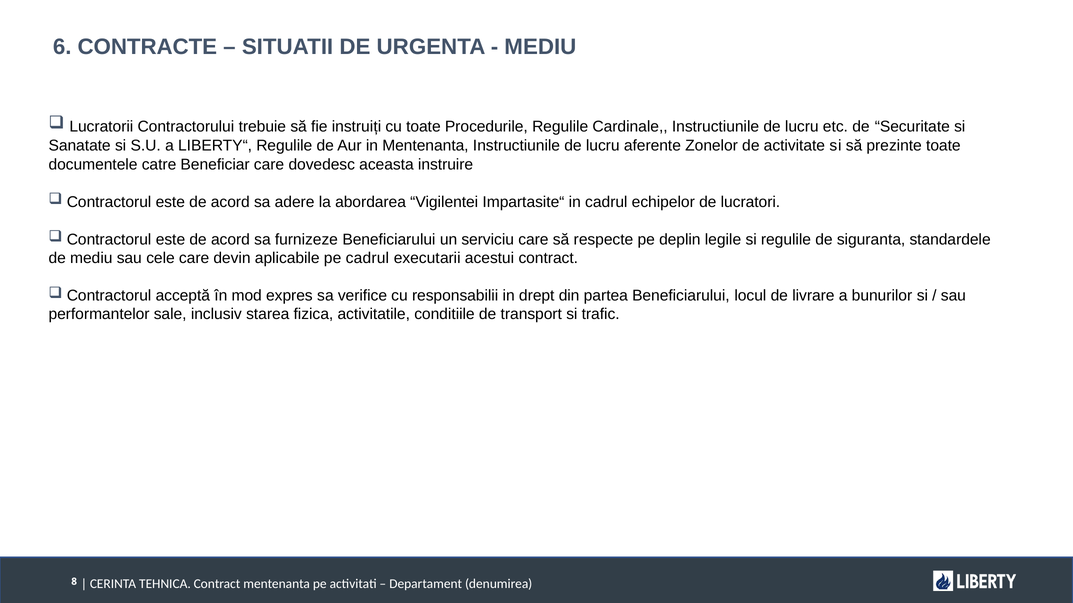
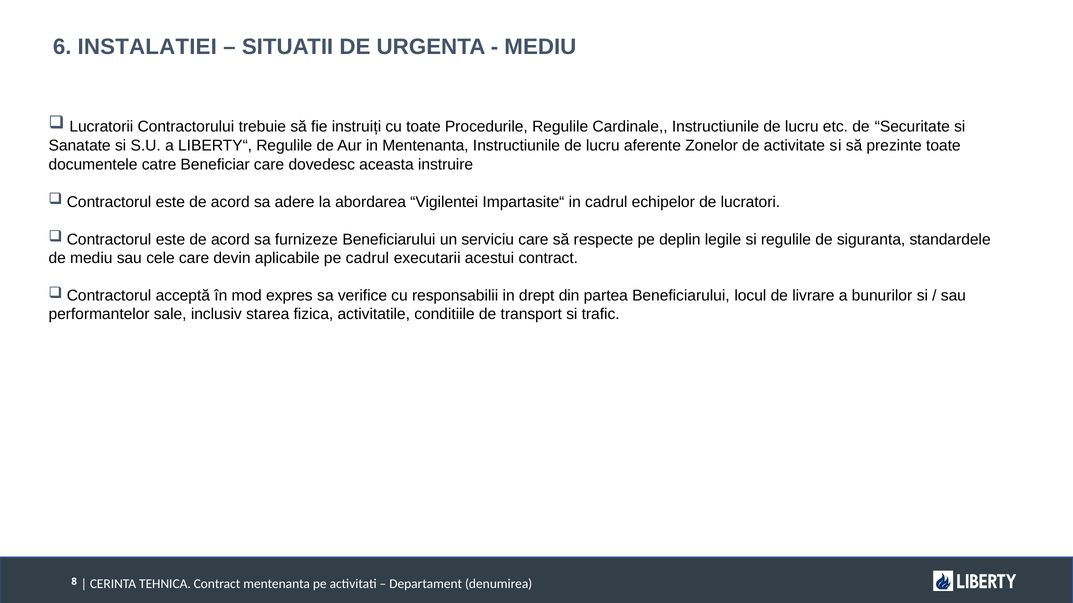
CONTRACTE: CONTRACTE -> INSTALATIEI (147, 47)
